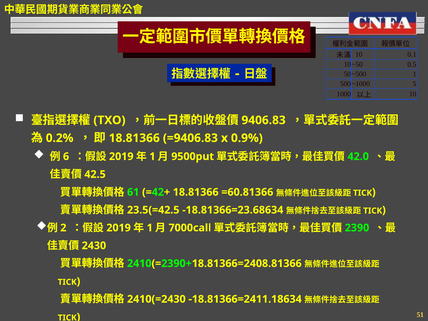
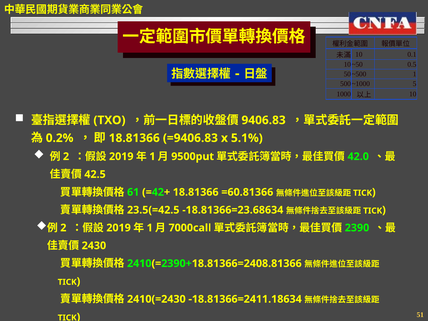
0.9%: 0.9% -> 5.1% (247, 138)
6: 6 -> 2 (66, 156)
